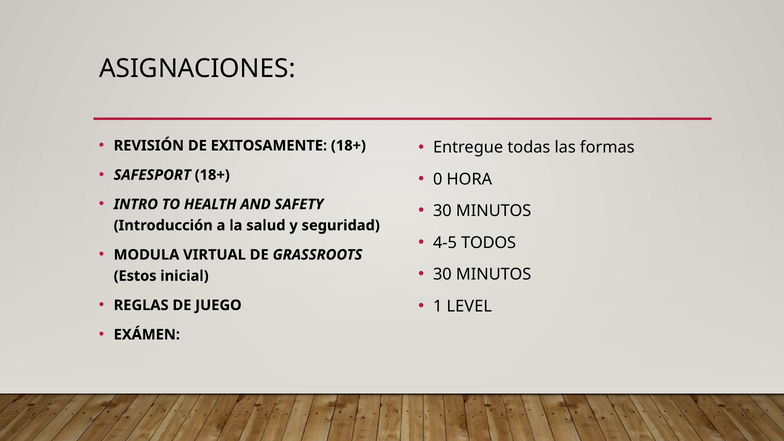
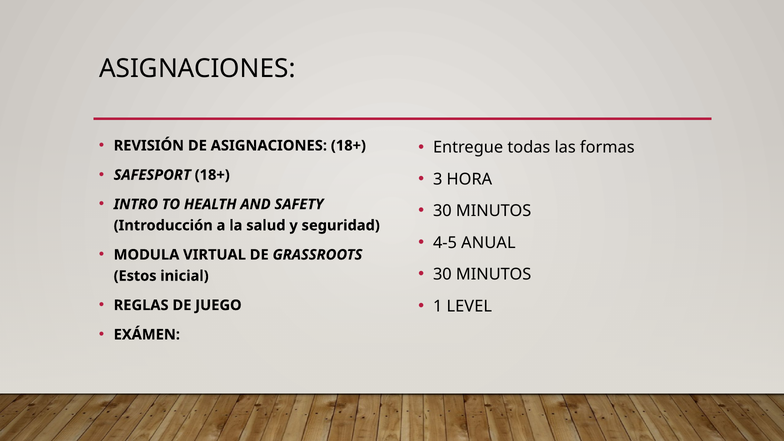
DE EXITOSAMENTE: EXITOSAMENTE -> ASIGNACIONES (269, 146)
0: 0 -> 3 (438, 179)
TODOS: TODOS -> ANUAL (488, 243)
